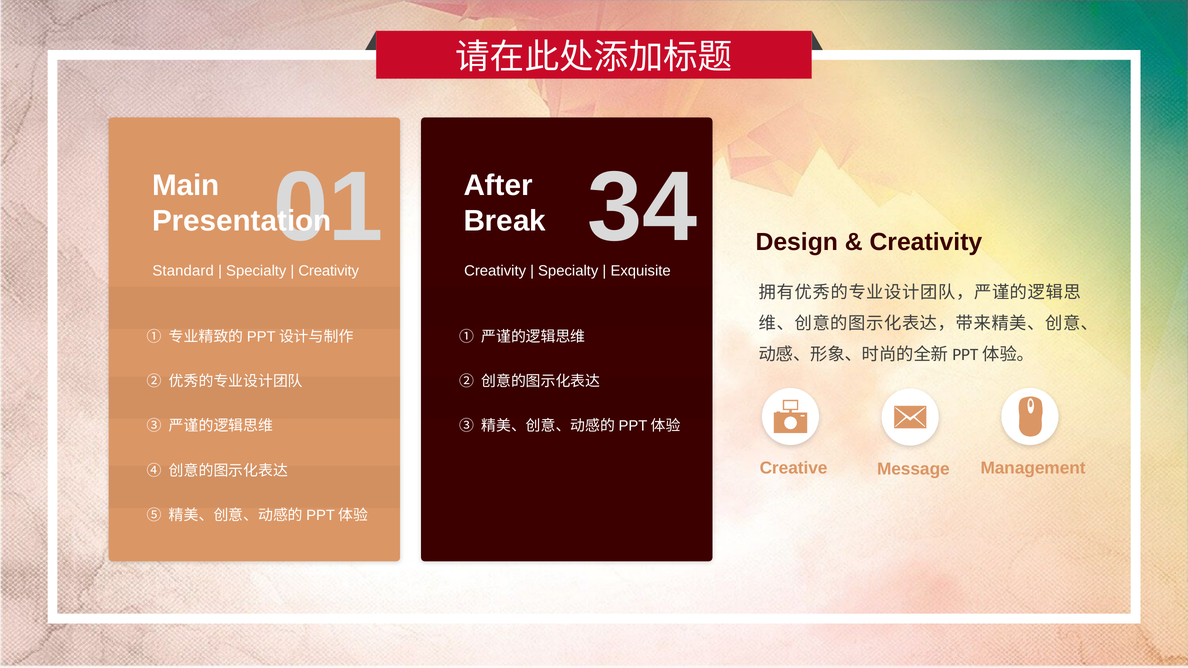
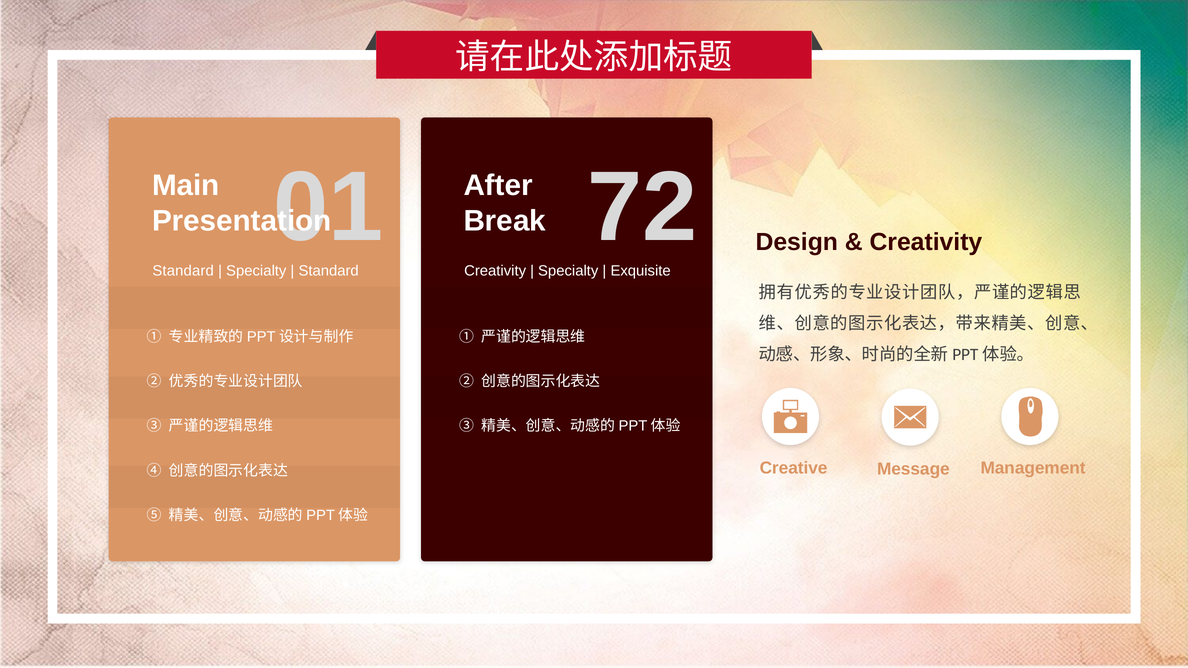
34: 34 -> 72 (642, 208)
Creativity: Creativity -> Standard (329, 271)
